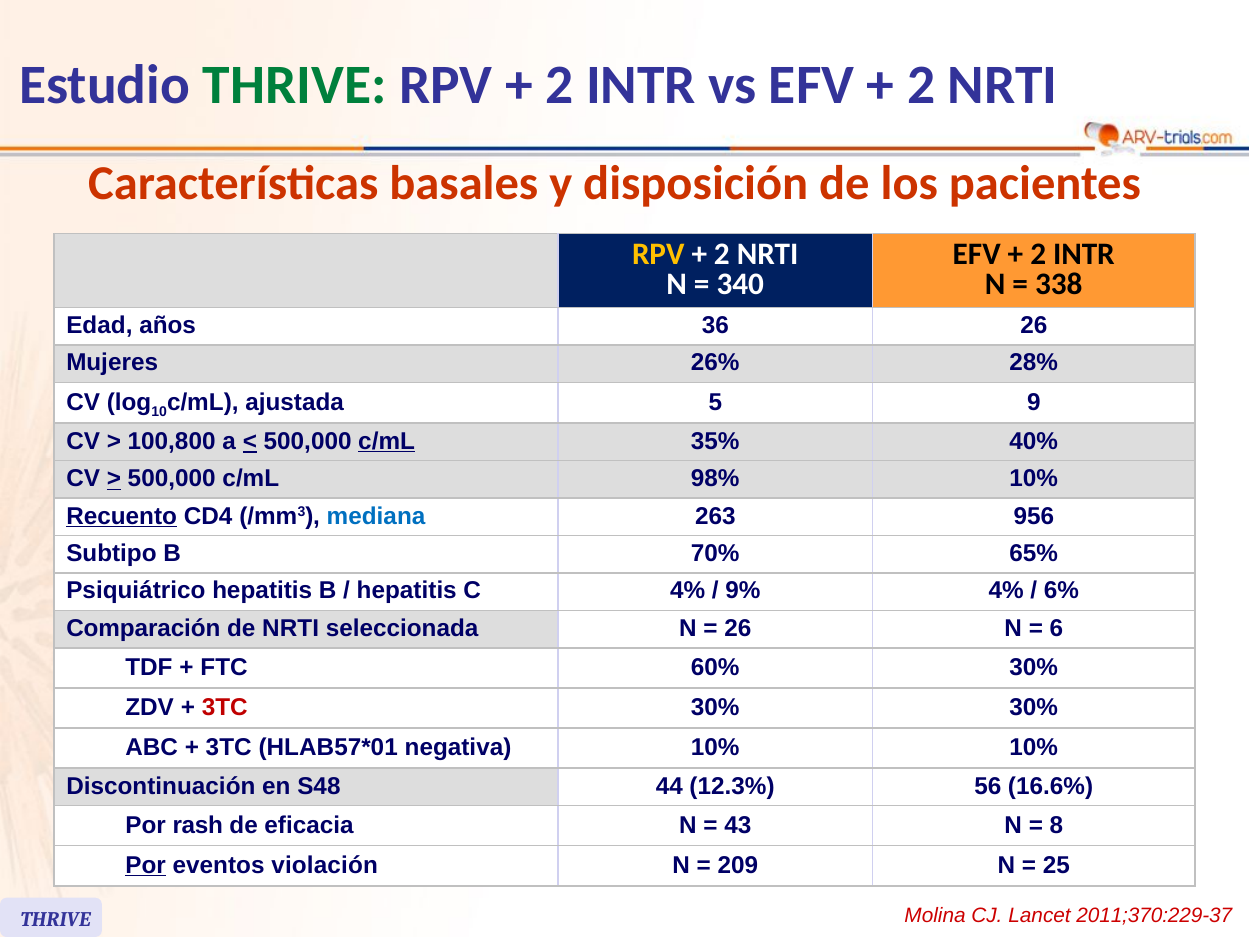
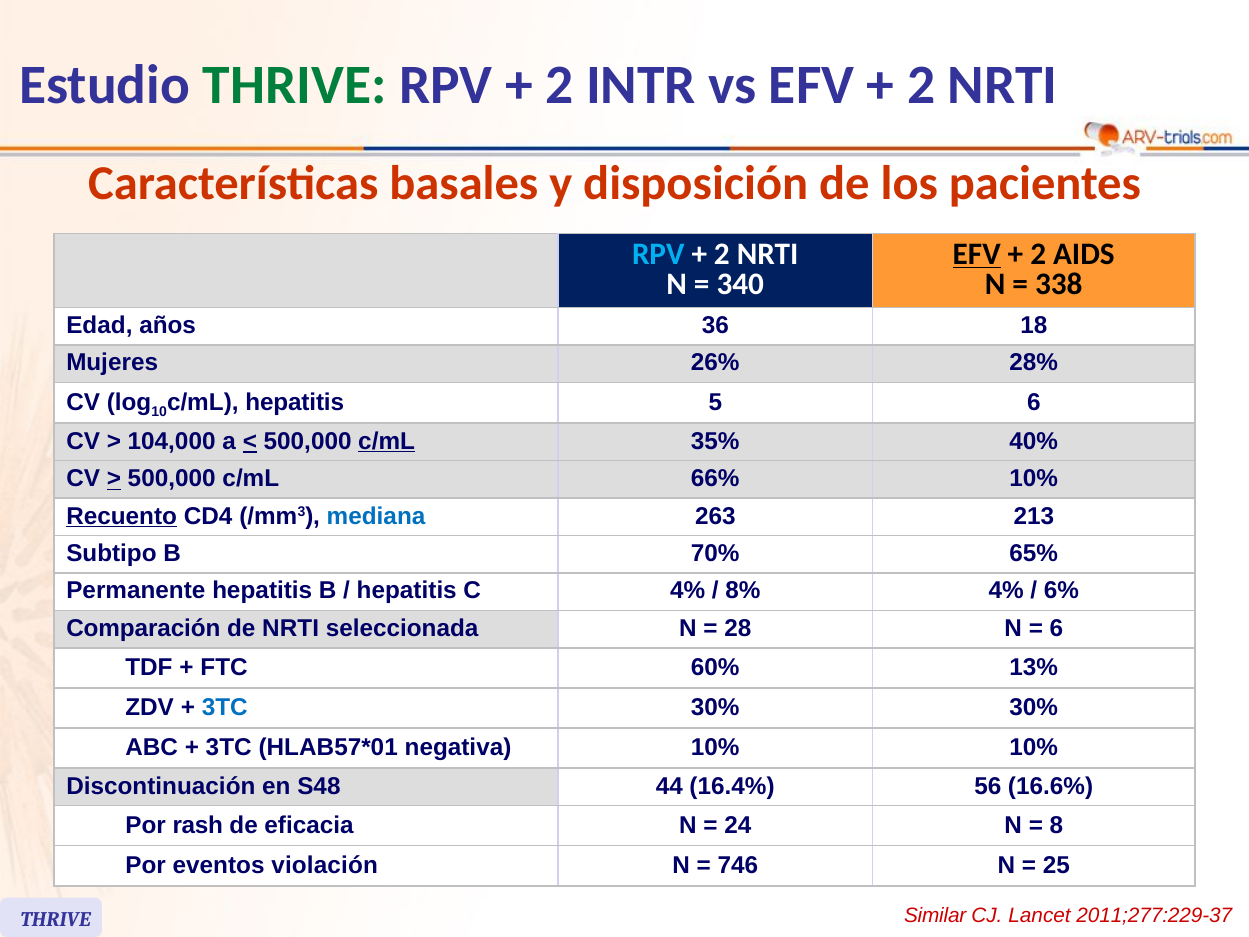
RPV colour: yellow -> light blue (658, 254)
EFV underline: none -> present (977, 254)
INTR: INTR -> AIDS (1084, 254)
36 26: 26 -> 18 (1034, 325)
c/mL ajustada: ajustada -> hepatitis (295, 403)
5 9: 9 -> 6 (1034, 402)
100,800: 100,800 -> 104,000 (172, 441)
98%: 98% -> 66% (715, 479)
956: 956 -> 213 (1034, 516)
Psiquiátrico: Psiquiátrico -> Permanente (136, 591)
9%: 9% -> 8% (743, 591)
26: 26 -> 28 (738, 628)
60% 30%: 30% -> 13% (1034, 667)
3TC colour: red -> blue (225, 707)
12.3%: 12.3% -> 16.4% (732, 786)
43: 43 -> 24 (738, 825)
Por underline: present -> none (146, 865)
209: 209 -> 746 (738, 865)
Molina: Molina -> Similar (935, 915)
2011;370:229-37: 2011;370:229-37 -> 2011;277:229-37 (1154, 915)
